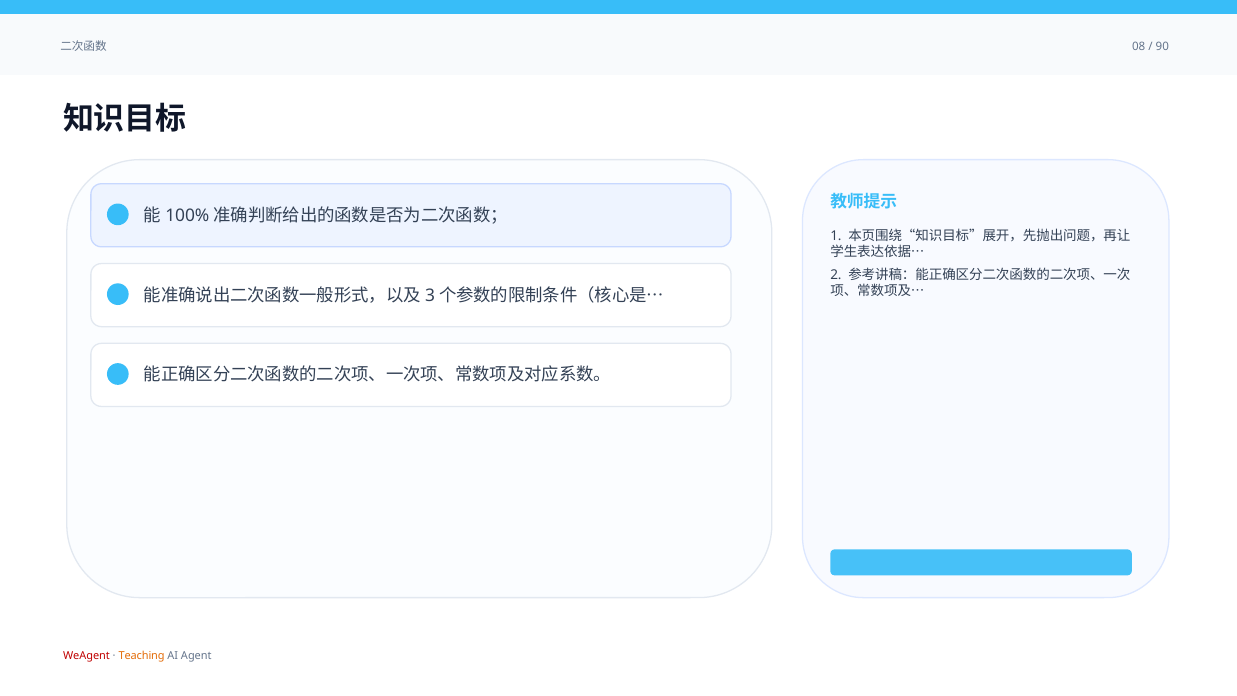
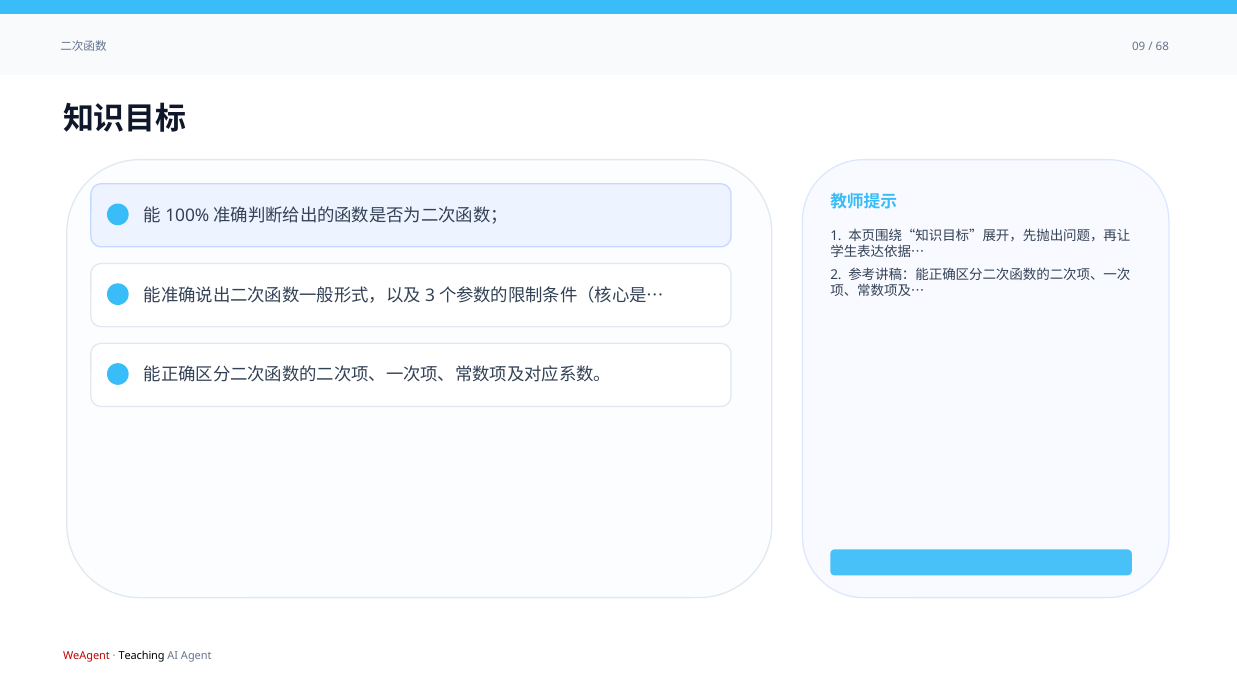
08: 08 -> 09 (1139, 46)
90: 90 -> 68 (1162, 46)
Teaching colour: orange -> black (142, 656)
